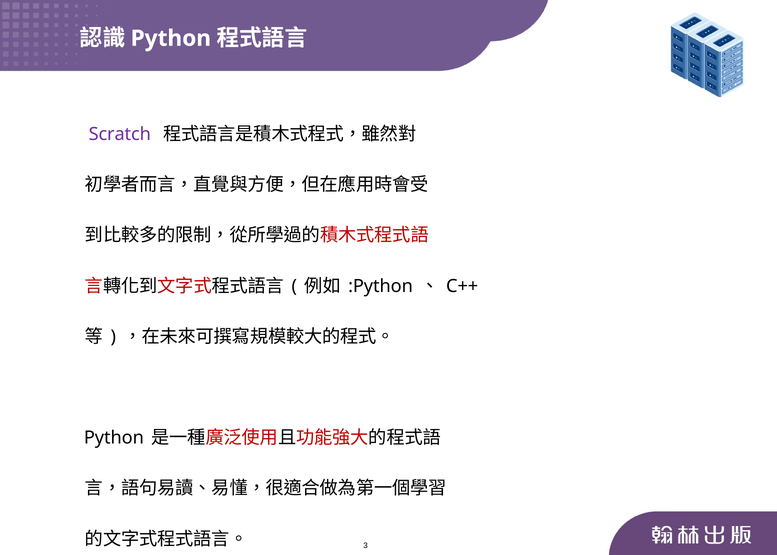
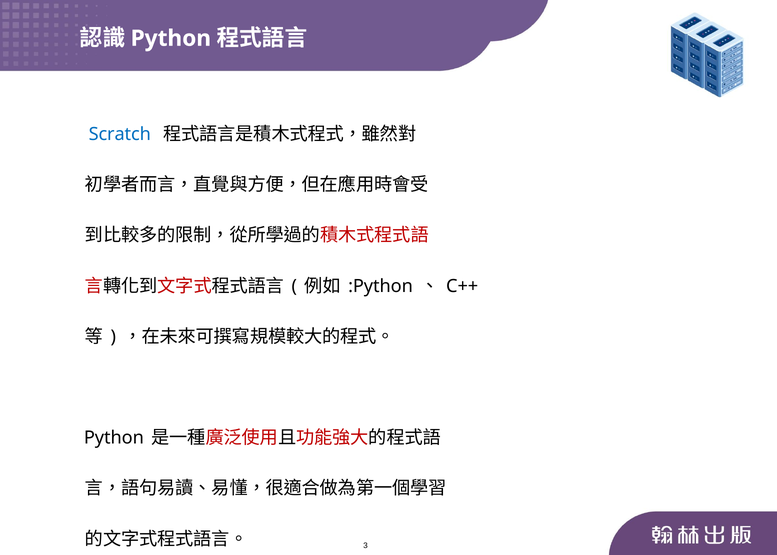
Scratch colour: purple -> blue (120, 134)
